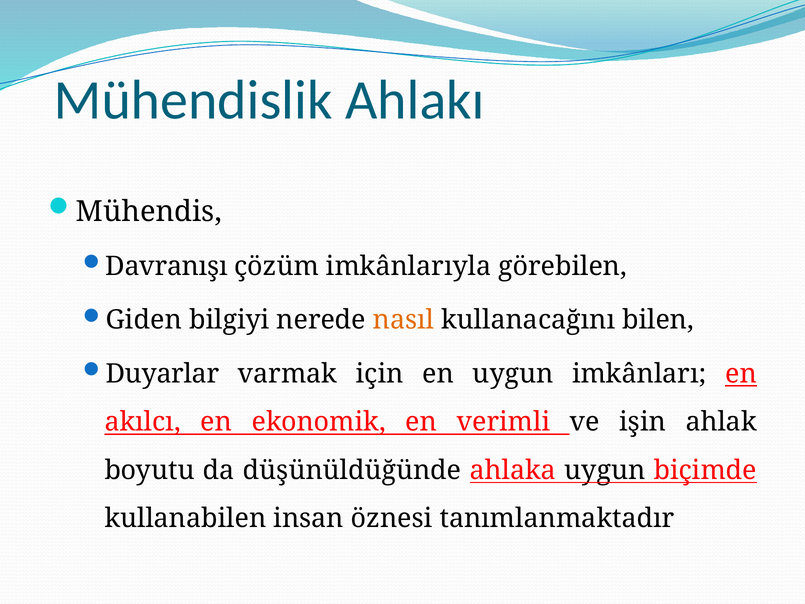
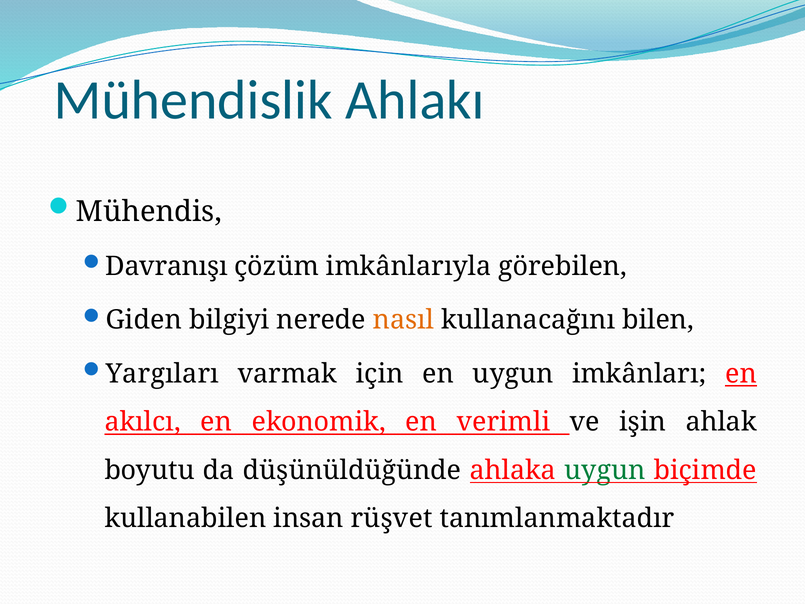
Duyarlar: Duyarlar -> Yargıları (162, 374)
uygun colour: black -> green (605, 470)
öznesi: öznesi -> rüşvet (392, 518)
